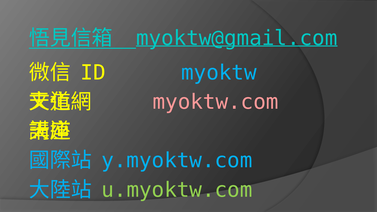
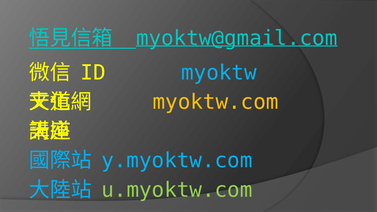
myoktw.com colour: pink -> yellow (216, 102)
